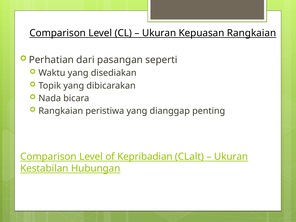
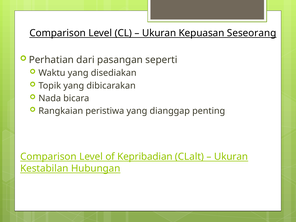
Kepuasan Rangkaian: Rangkaian -> Seseorang (252, 33)
